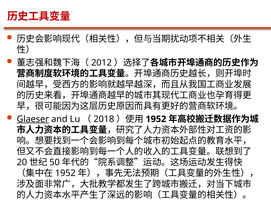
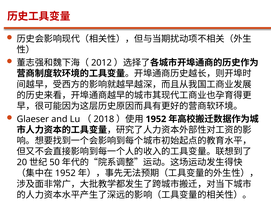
Glaeser underline: present -> none (33, 119)
